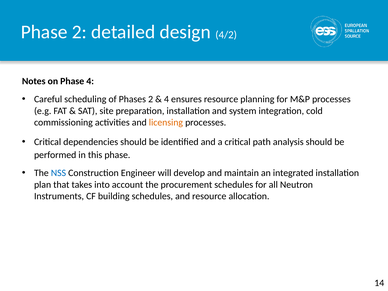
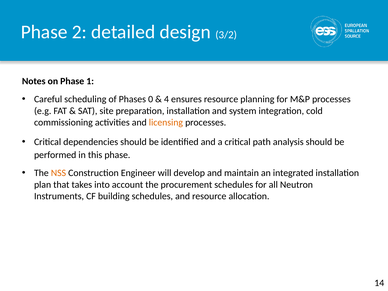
4/2: 4/2 -> 3/2 (226, 35)
Phase 4: 4 -> 1 (90, 81)
Phases 2: 2 -> 0 (151, 99)
NSS colour: blue -> orange (58, 173)
